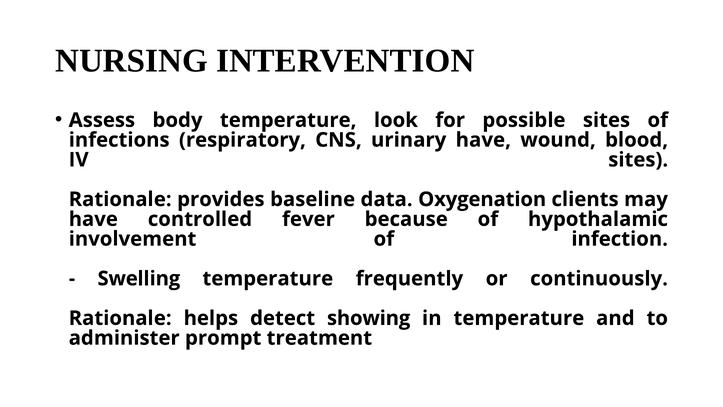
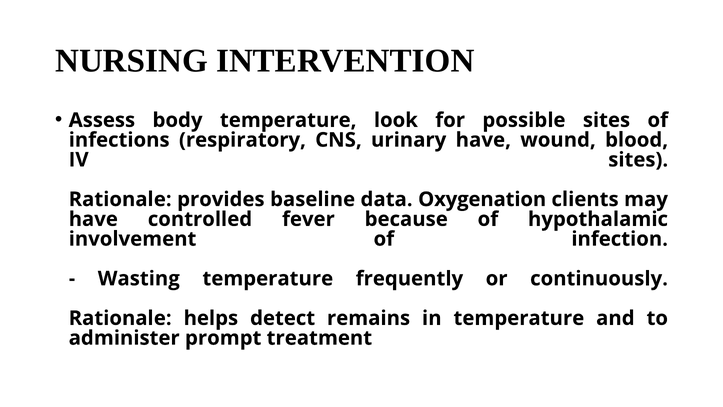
Swelling: Swelling -> Wasting (139, 278)
showing: showing -> remains (369, 318)
